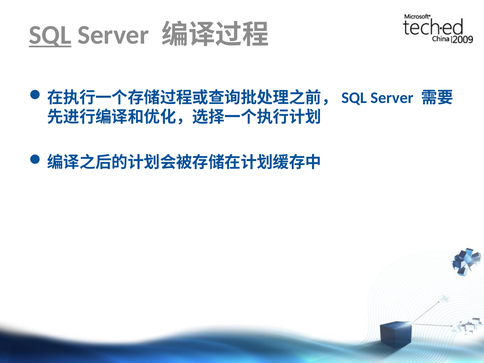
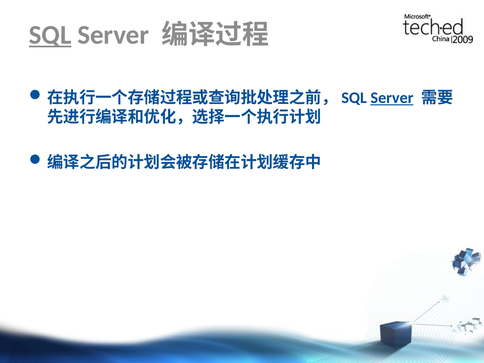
Server underline: none -> present (392, 98)
